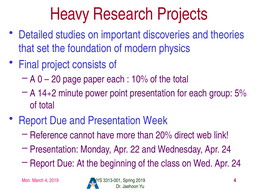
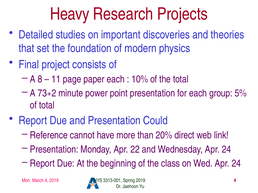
0: 0 -> 8 (40, 79)
20: 20 -> 11 (56, 79)
14+2: 14+2 -> 73+2 (47, 93)
Week: Week -> Could (155, 121)
